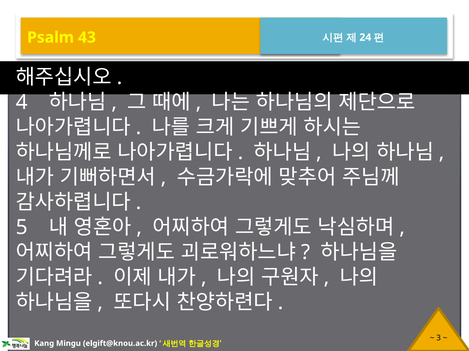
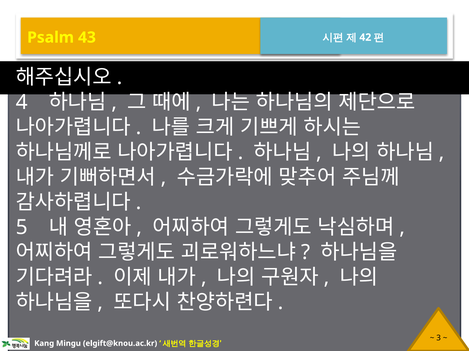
24: 24 -> 42 (365, 37)
